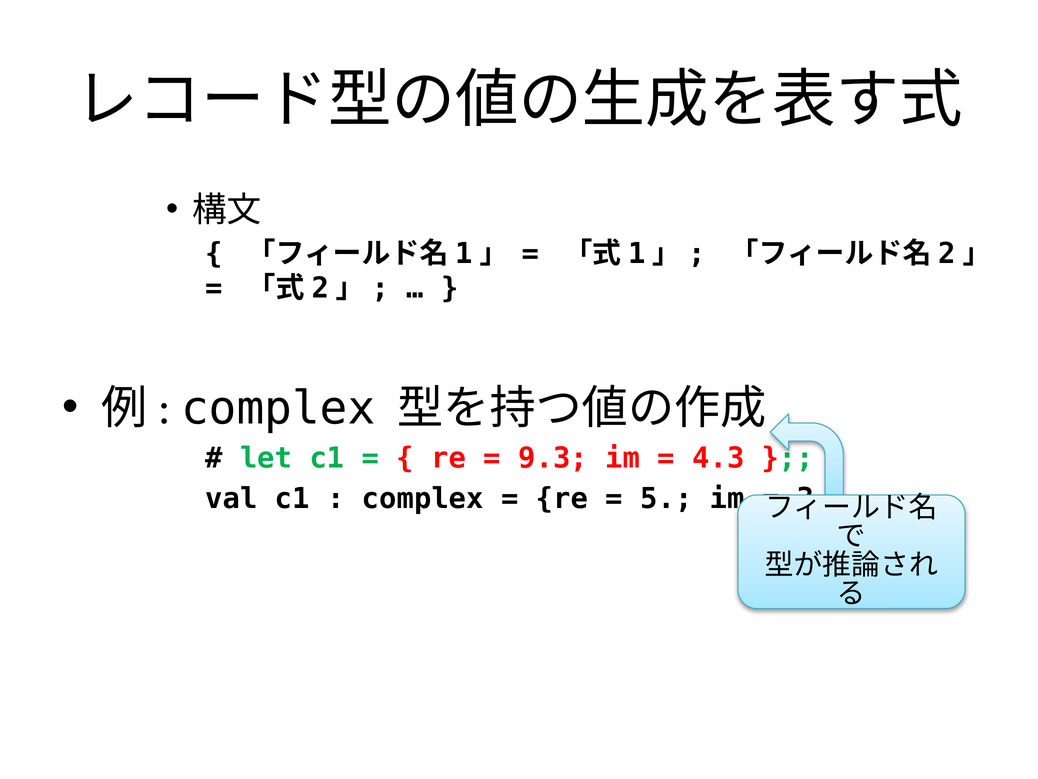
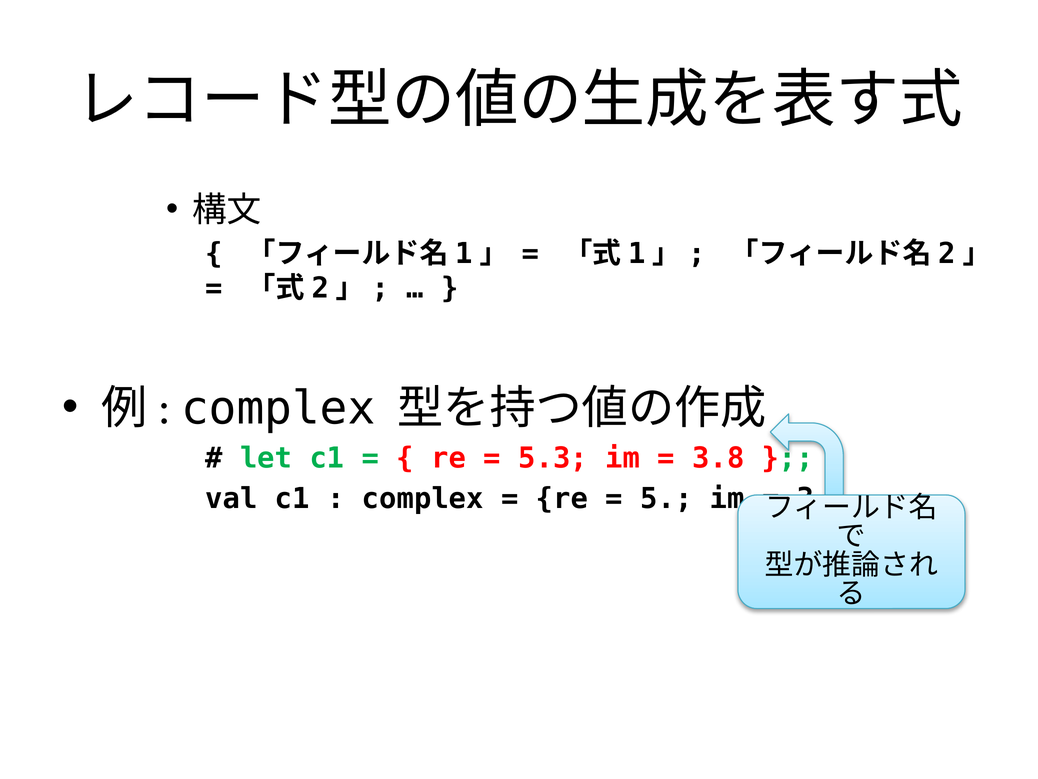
9.3: 9.3 -> 5.3 (553, 458)
4.3: 4.3 -> 3.8 (718, 458)
